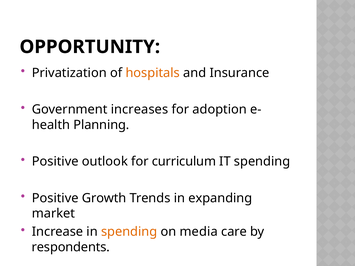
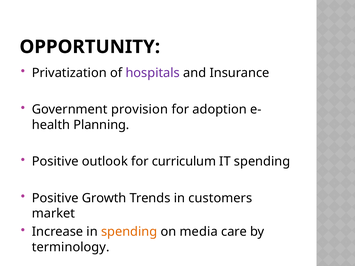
hospitals colour: orange -> purple (153, 73)
increases: increases -> provision (140, 110)
expanding: expanding -> customers (220, 198)
respondents: respondents -> terminology (71, 247)
